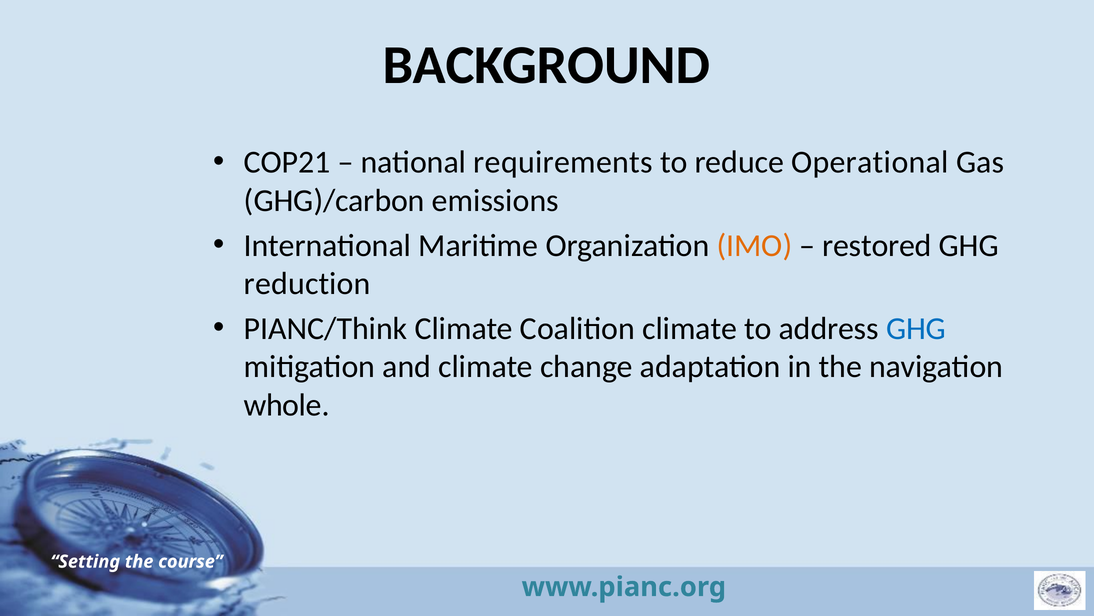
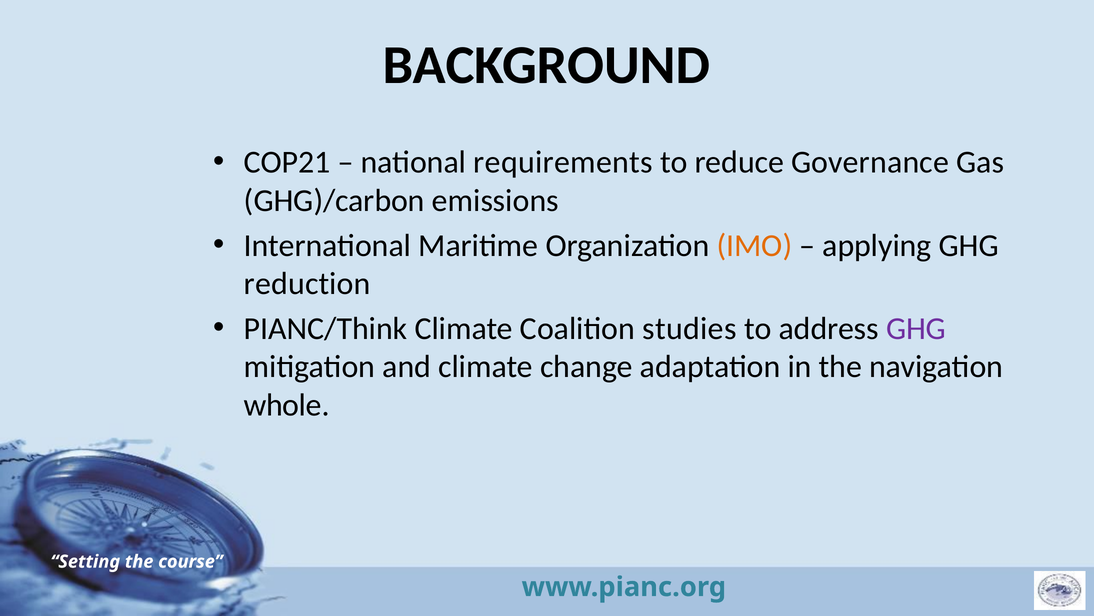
Operational: Operational -> Governance (870, 162)
restored: restored -> applying (877, 245)
Coalition climate: climate -> studies (689, 328)
GHG colour: blue -> purple (916, 328)
